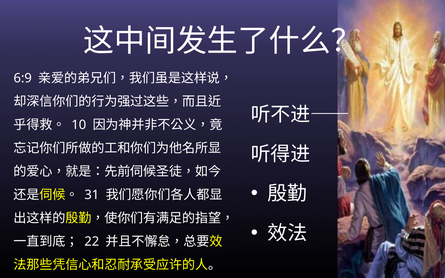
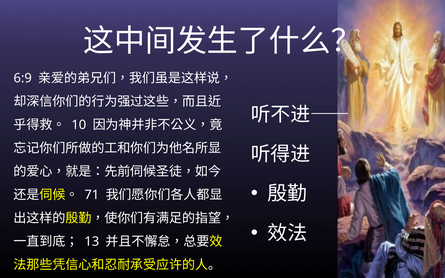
31: 31 -> 71 (92, 195)
22: 22 -> 13 (92, 242)
